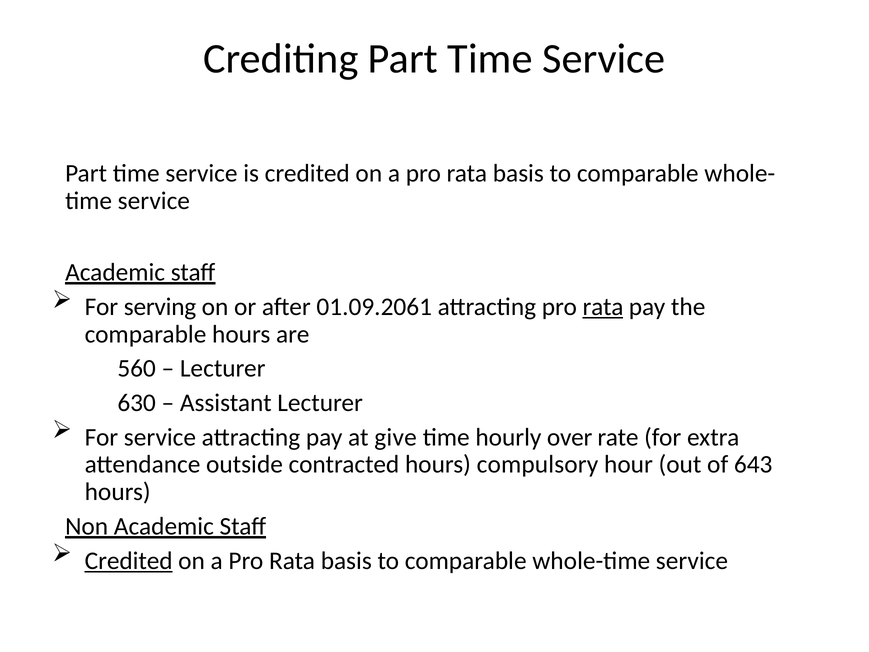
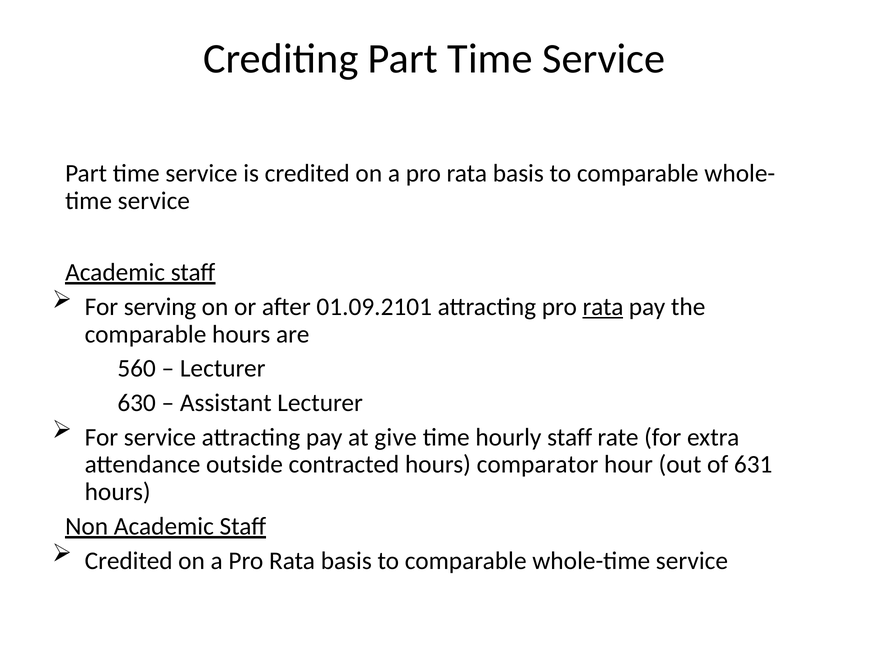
01.09.2061: 01.09.2061 -> 01.09.2101 (374, 307)
hourly over: over -> staff (570, 437)
compulsory: compulsory -> comparator (538, 464)
643: 643 -> 631 (753, 464)
Credited underline: present -> none (129, 560)
